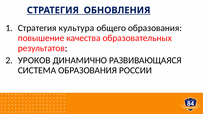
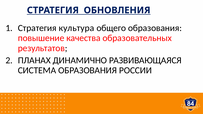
УРОКОВ: УРОКОВ -> ПЛАНАХ (34, 60)
